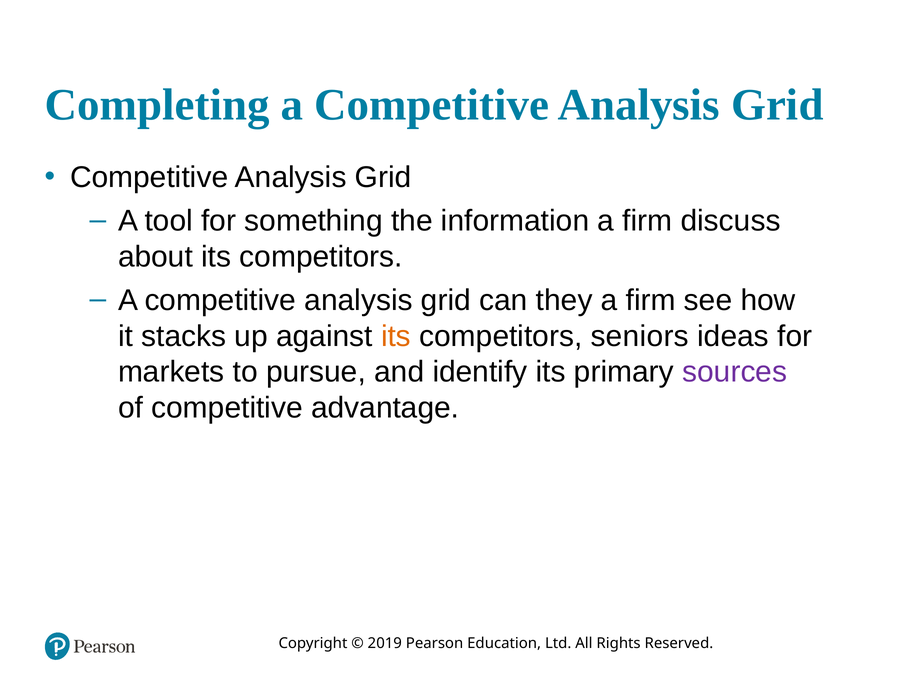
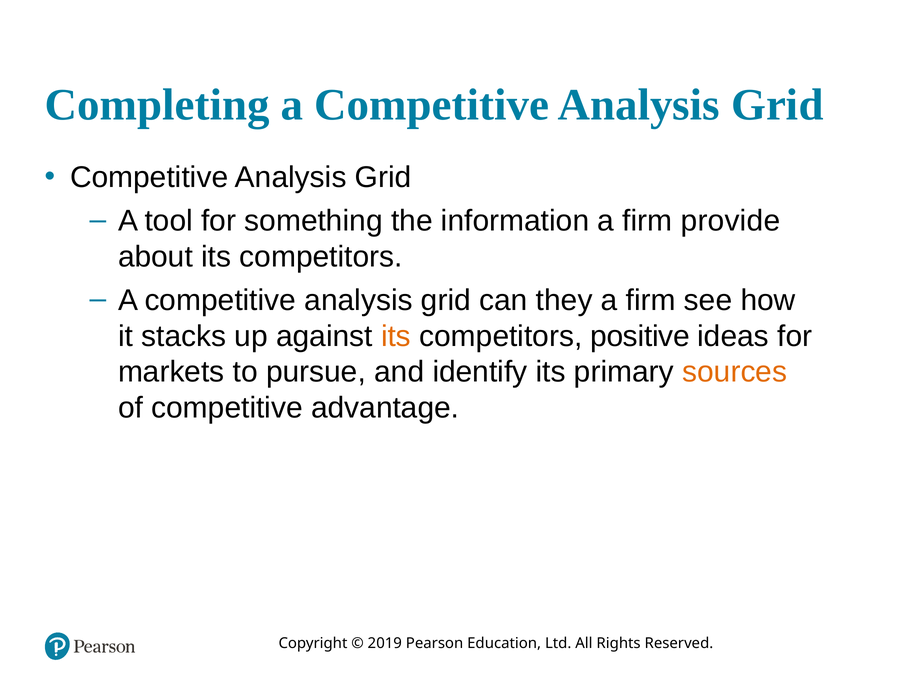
discuss: discuss -> provide (730, 221)
seniors: seniors -> positive (640, 336)
sources colour: purple -> orange (735, 372)
